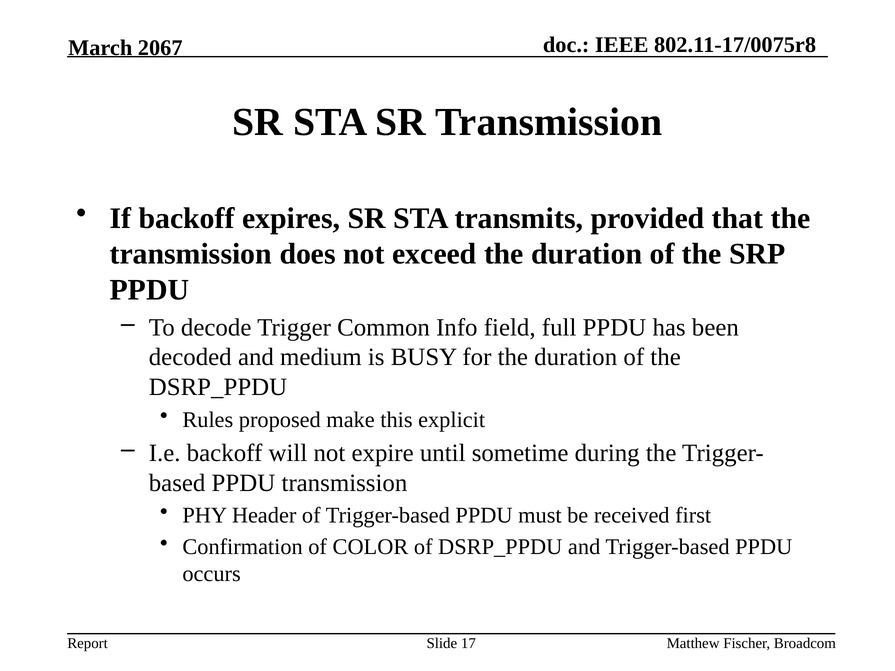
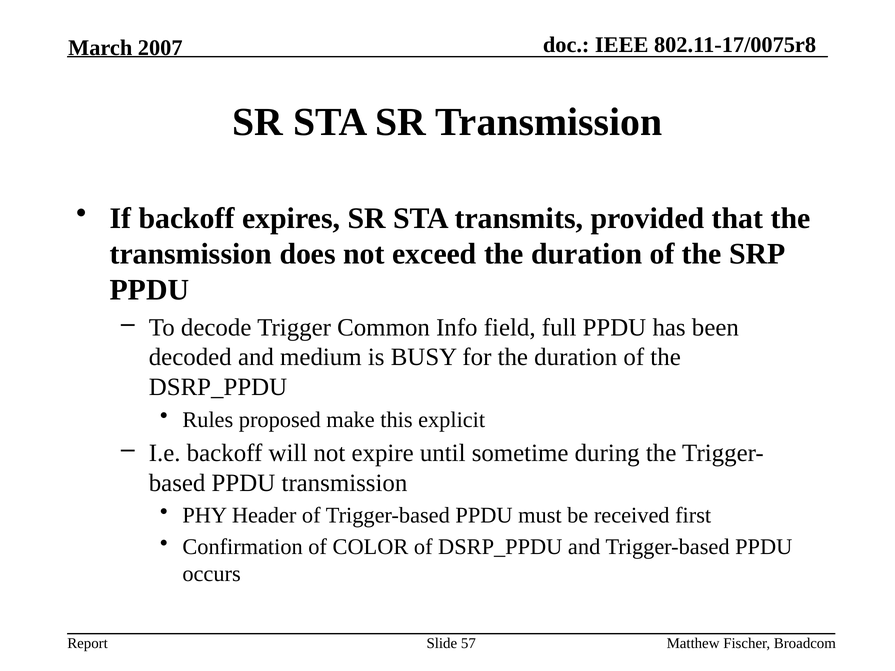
2067: 2067 -> 2007 (160, 48)
17: 17 -> 57 (468, 644)
